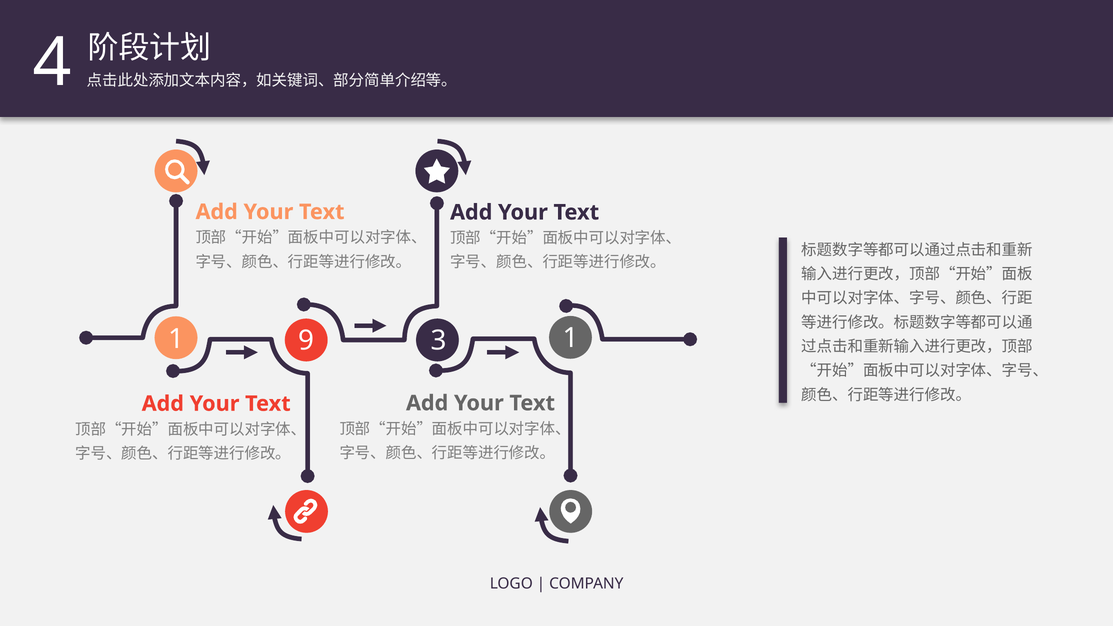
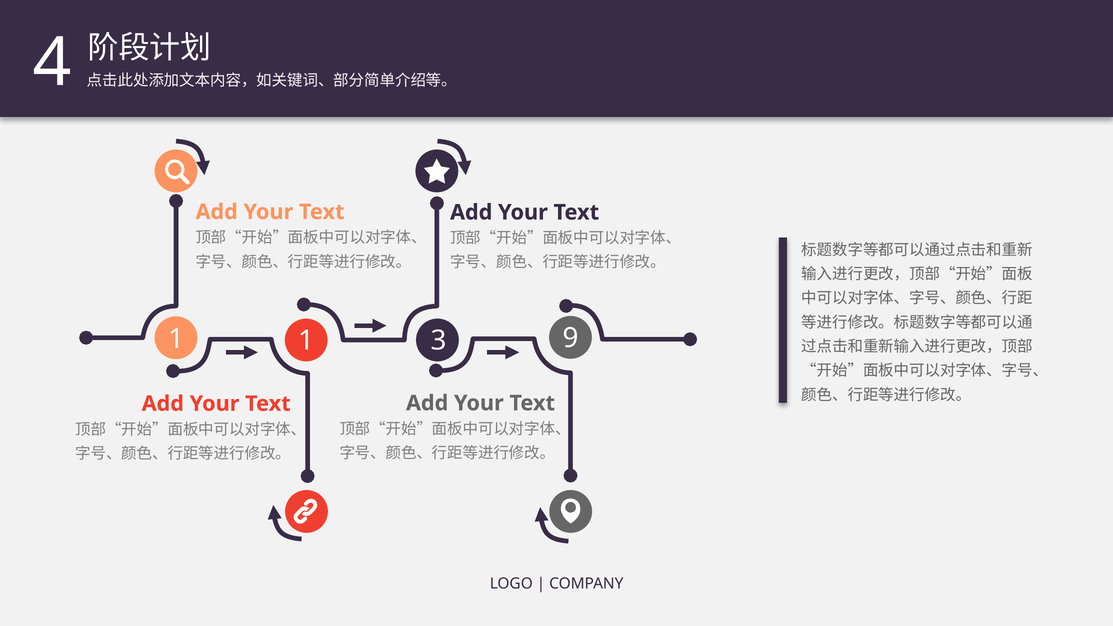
1 9: 9 -> 1 (306, 340)
3 1: 1 -> 9 (571, 338)
